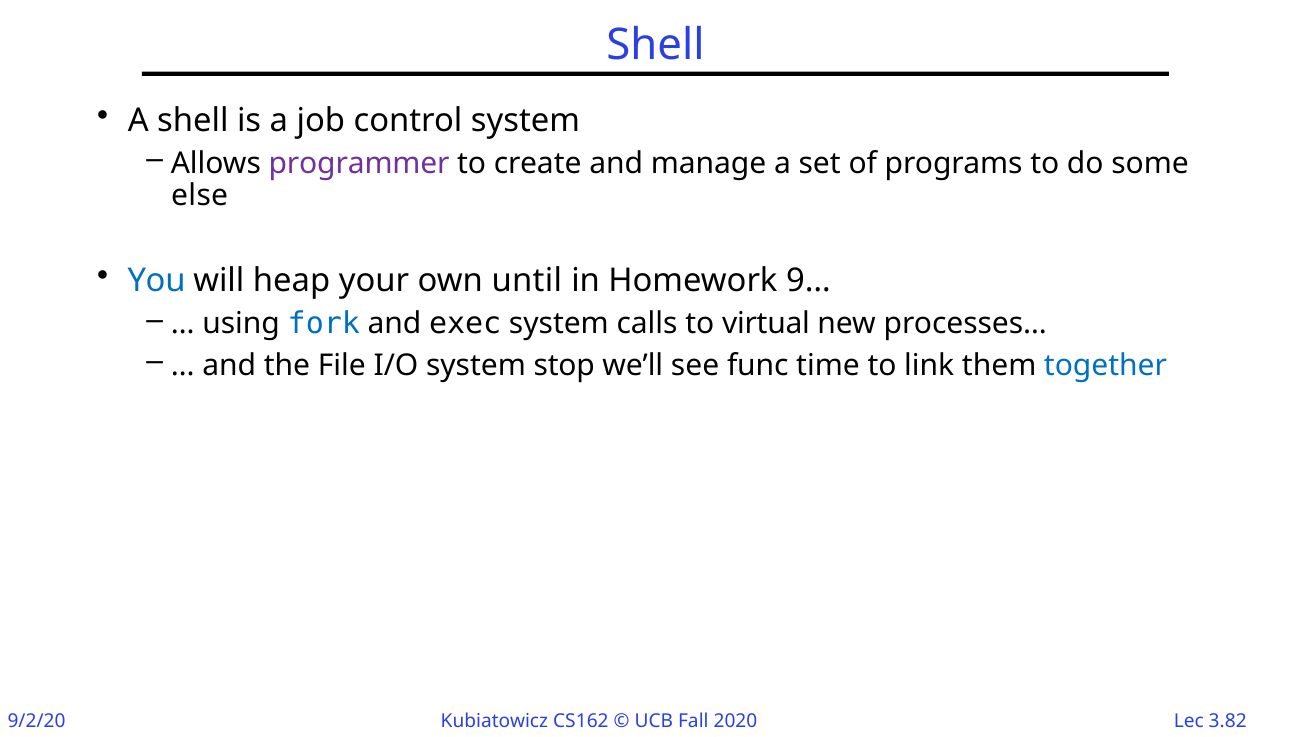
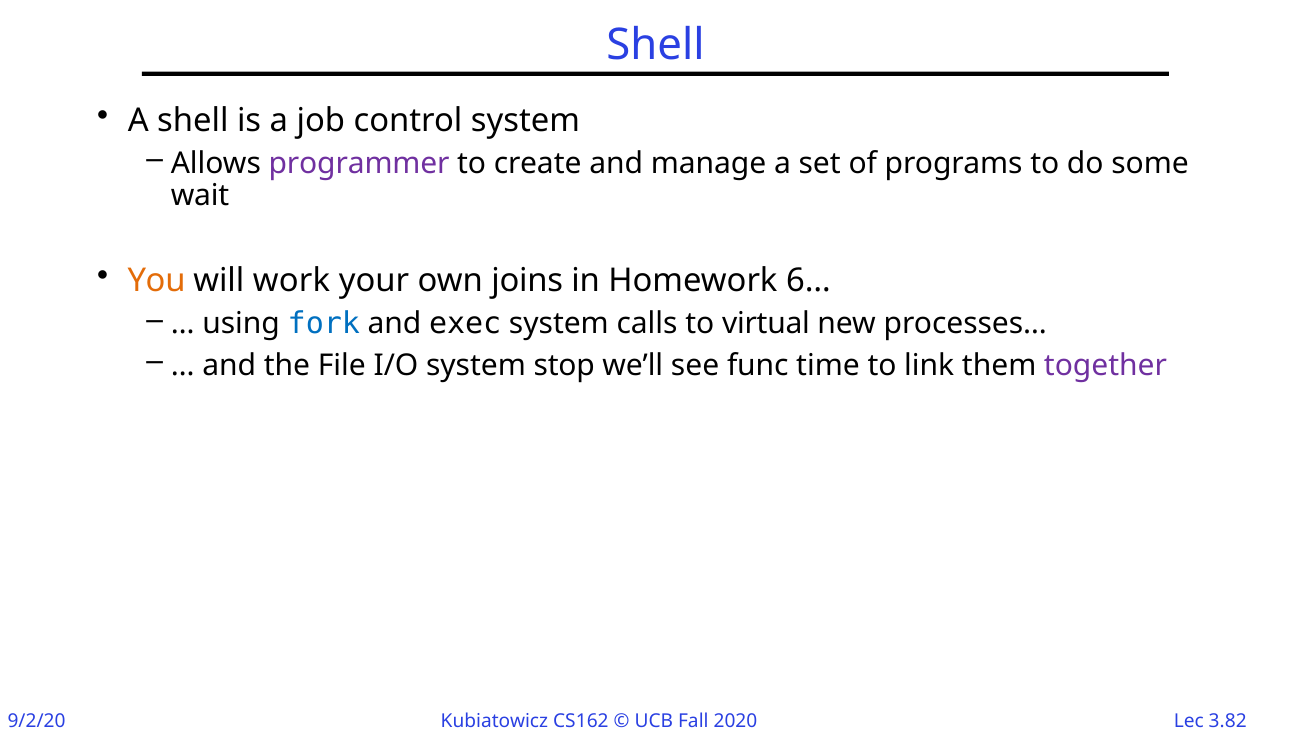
else: else -> wait (200, 196)
You colour: blue -> orange (157, 281)
heap: heap -> work (292, 281)
until: until -> joins (527, 281)
9…: 9… -> 6… (808, 281)
together colour: blue -> purple (1105, 365)
